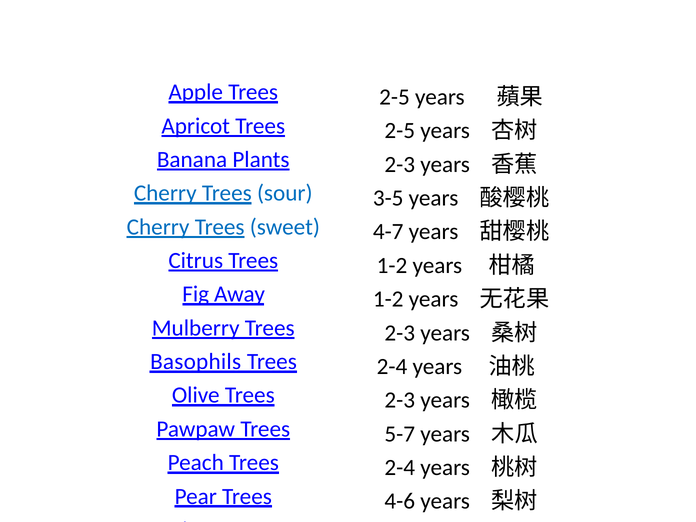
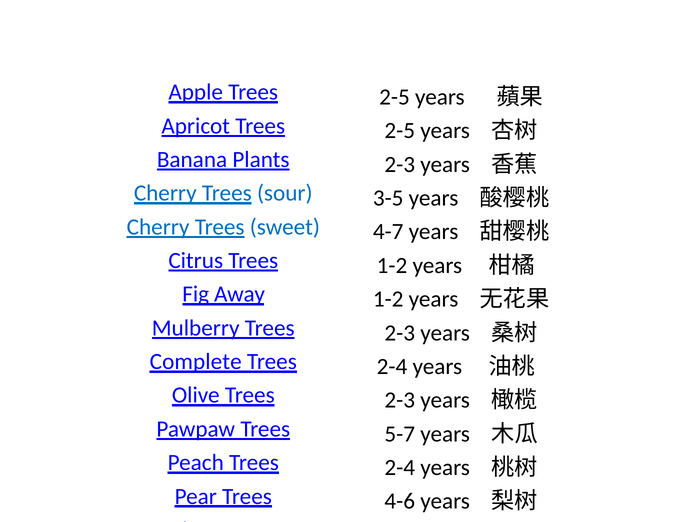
Basophils: Basophils -> Complete (196, 362)
